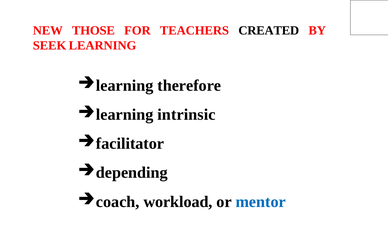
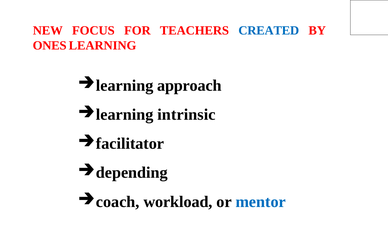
THOSE: THOSE -> FOCUS (93, 30)
CREATED colour: black -> blue (269, 30)
SEEK: SEEK -> ONES (50, 46)
therefore: therefore -> approach (189, 86)
